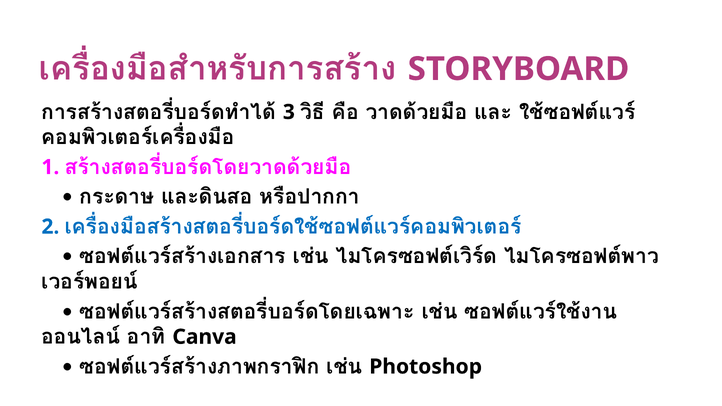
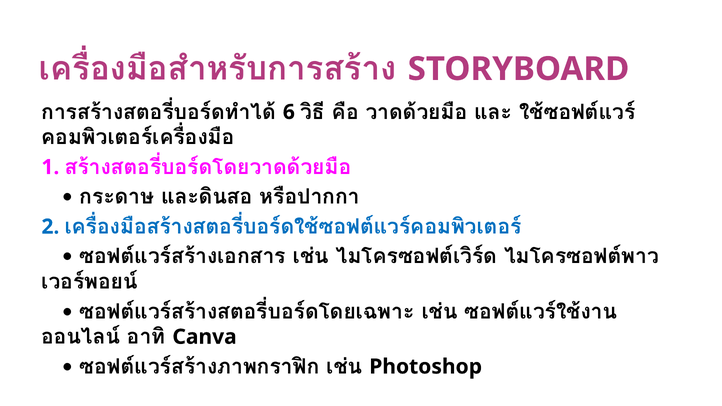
3: 3 -> 6 (289, 112)
